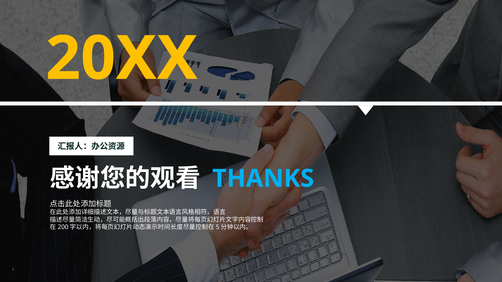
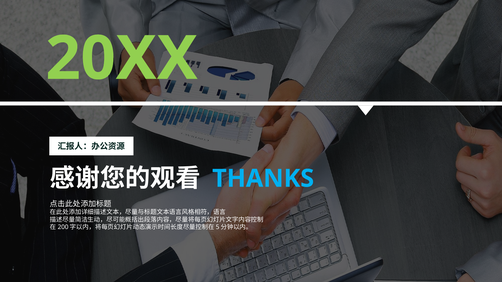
20XX colour: yellow -> light green (122, 59)
